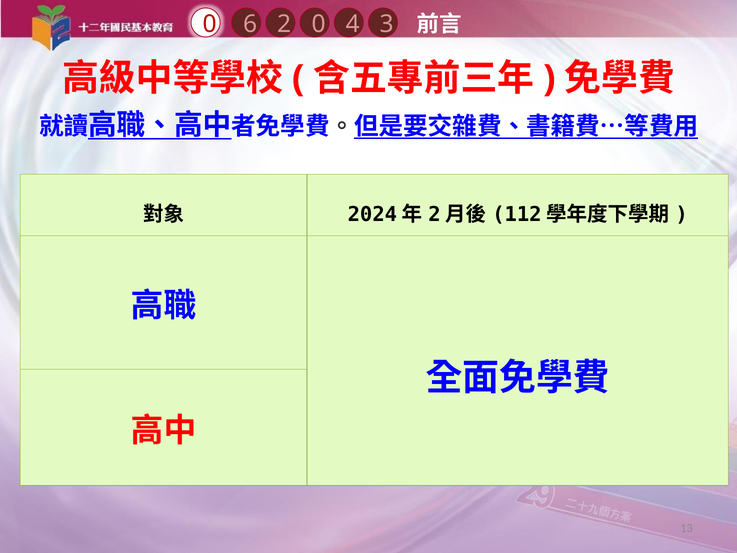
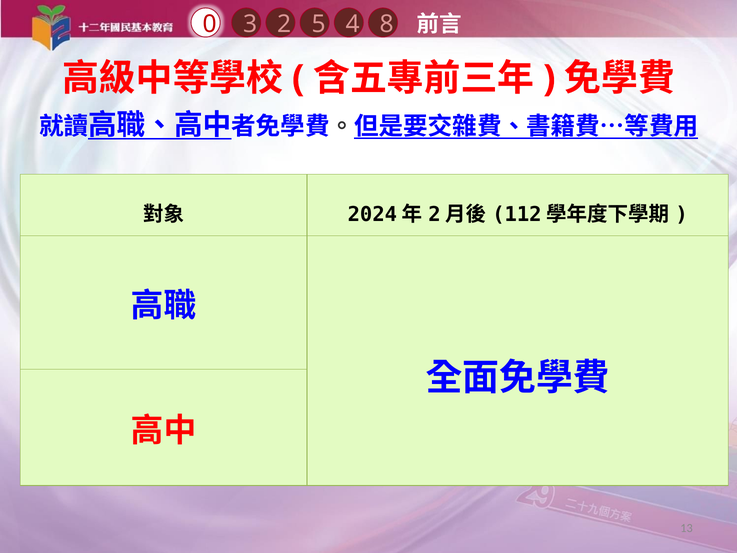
6: 6 -> 3 (250, 24)
2 0: 0 -> 5 (319, 24)
3: 3 -> 8 (387, 24)
